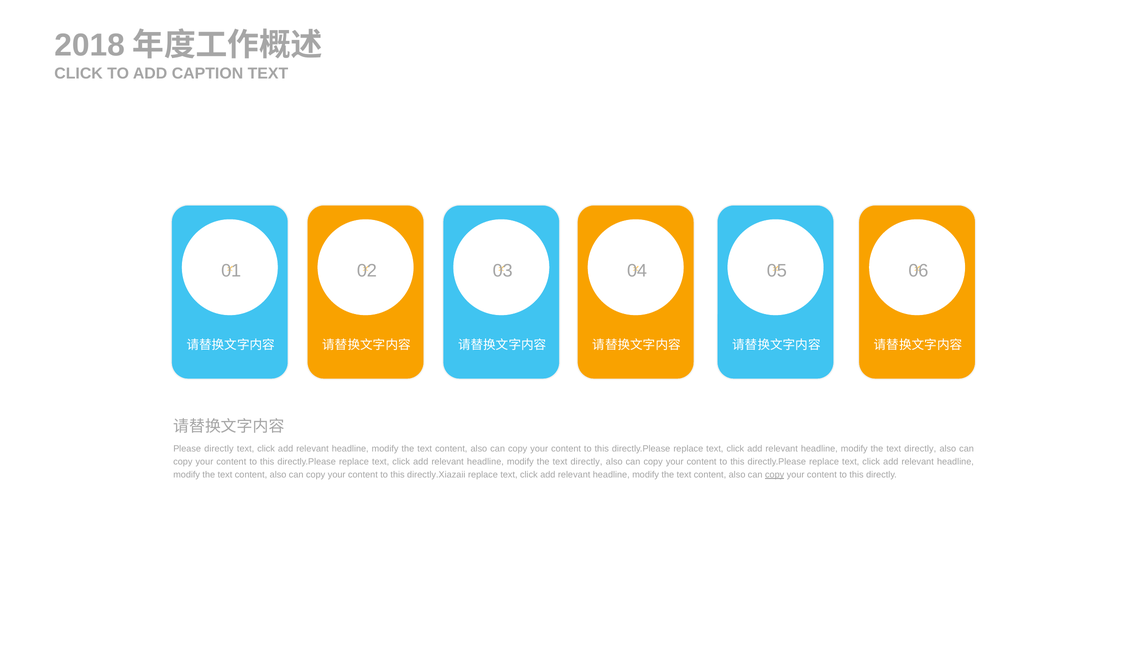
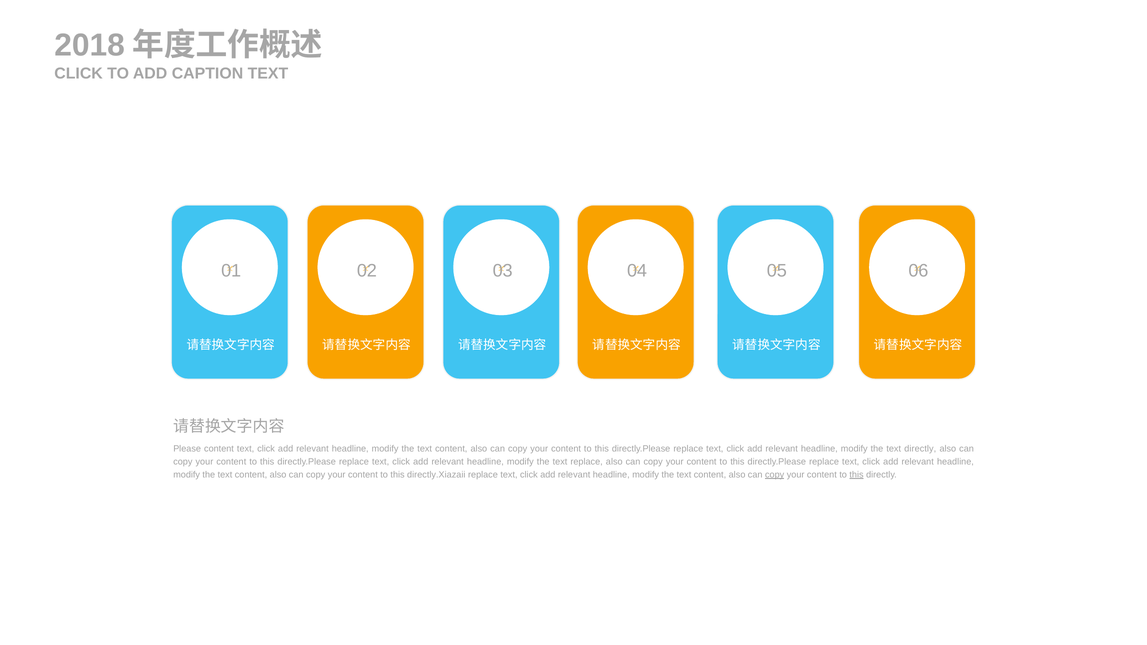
Please directly: directly -> content (219, 449)
directly: directly -> replace (587, 462)
this underline: none -> present (857, 475)
